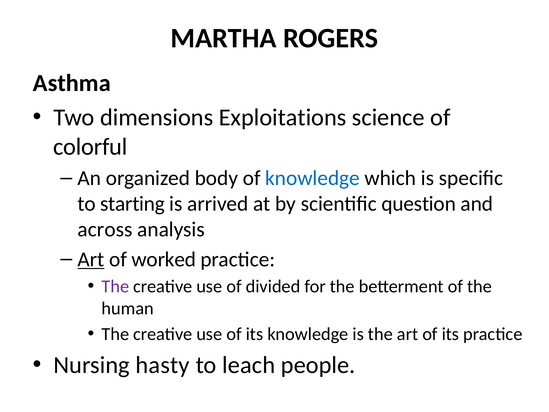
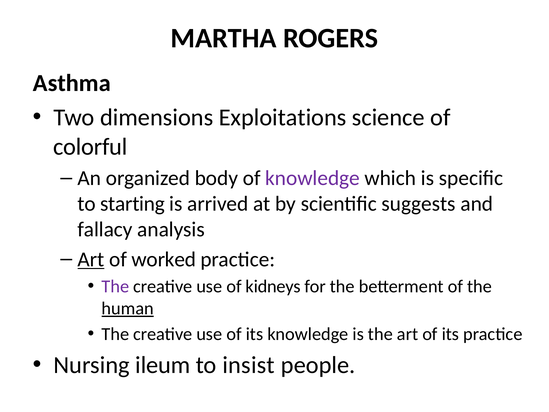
knowledge colour: blue -> purple (313, 178)
question: question -> suggests (419, 204)
across: across -> fallacy (105, 229)
divided: divided -> kidneys (273, 286)
human underline: none -> present (128, 308)
hasty: hasty -> ileum (163, 365)
leach: leach -> insist (249, 365)
